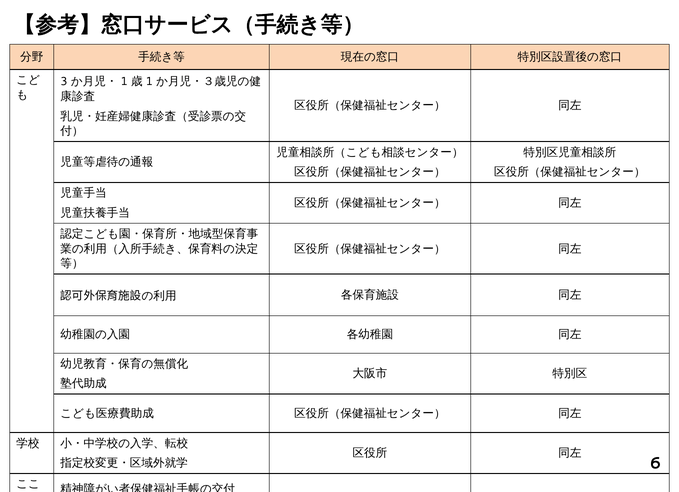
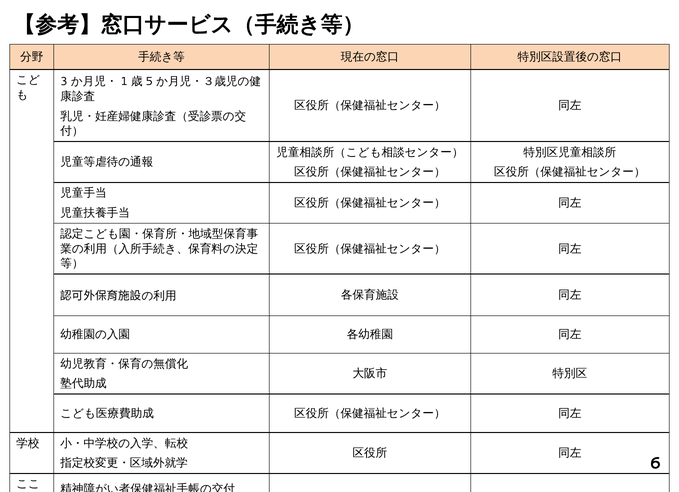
1: 1 -> 5 (149, 82)
